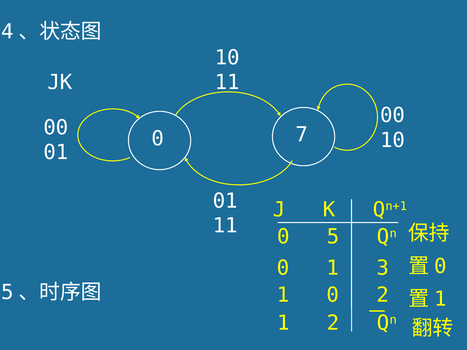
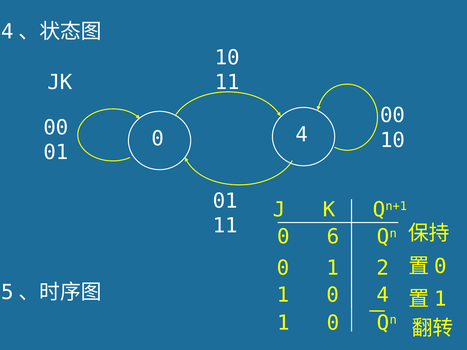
7: 7 -> 4 (302, 135)
5: 5 -> 6 (333, 237)
3: 3 -> 2 (383, 268)
1 0 2: 2 -> 4 (383, 295)
2: 2 -> 0 (333, 323)
